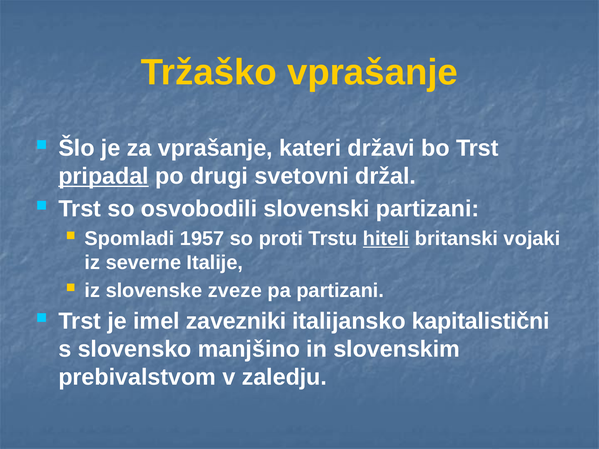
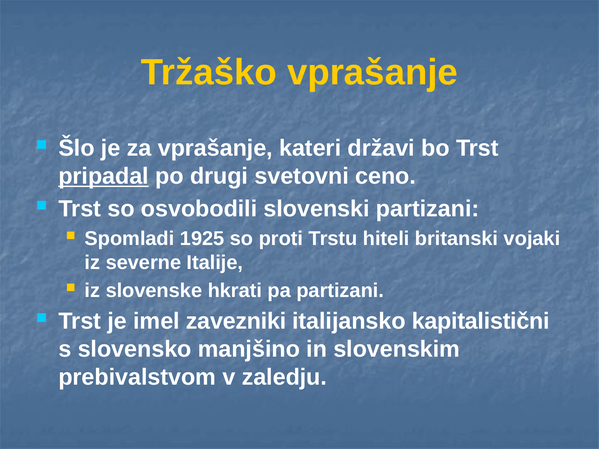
držal: držal -> ceno (386, 176)
1957: 1957 -> 1925 (202, 239)
hiteli underline: present -> none (386, 239)
zveze: zveze -> hkrati (235, 291)
